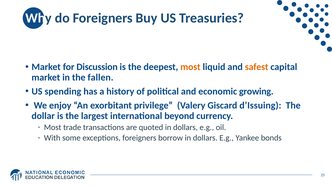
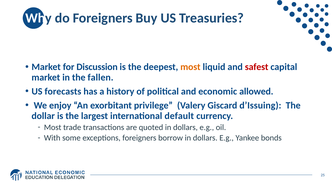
safest colour: orange -> red (257, 67)
spending: spending -> forecasts (63, 91)
growing: growing -> allowed (256, 91)
beyond: beyond -> default (179, 116)
